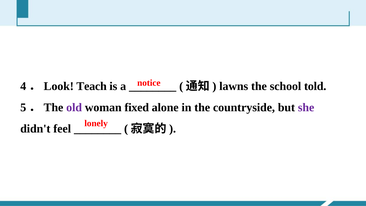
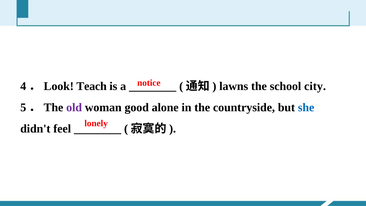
told: told -> city (315, 86)
fixed: fixed -> good (137, 107)
she colour: purple -> blue (306, 107)
